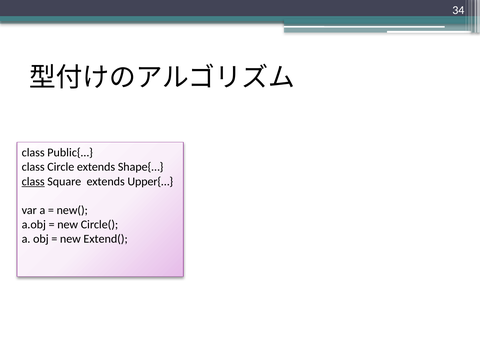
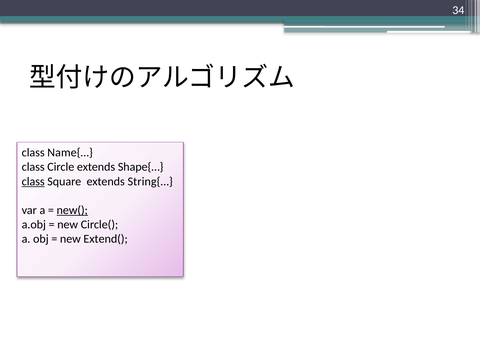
Public{…: Public{… -> Name{… (70, 153)
Upper{…: Upper{… -> String{… (150, 181)
new( underline: none -> present (72, 210)
